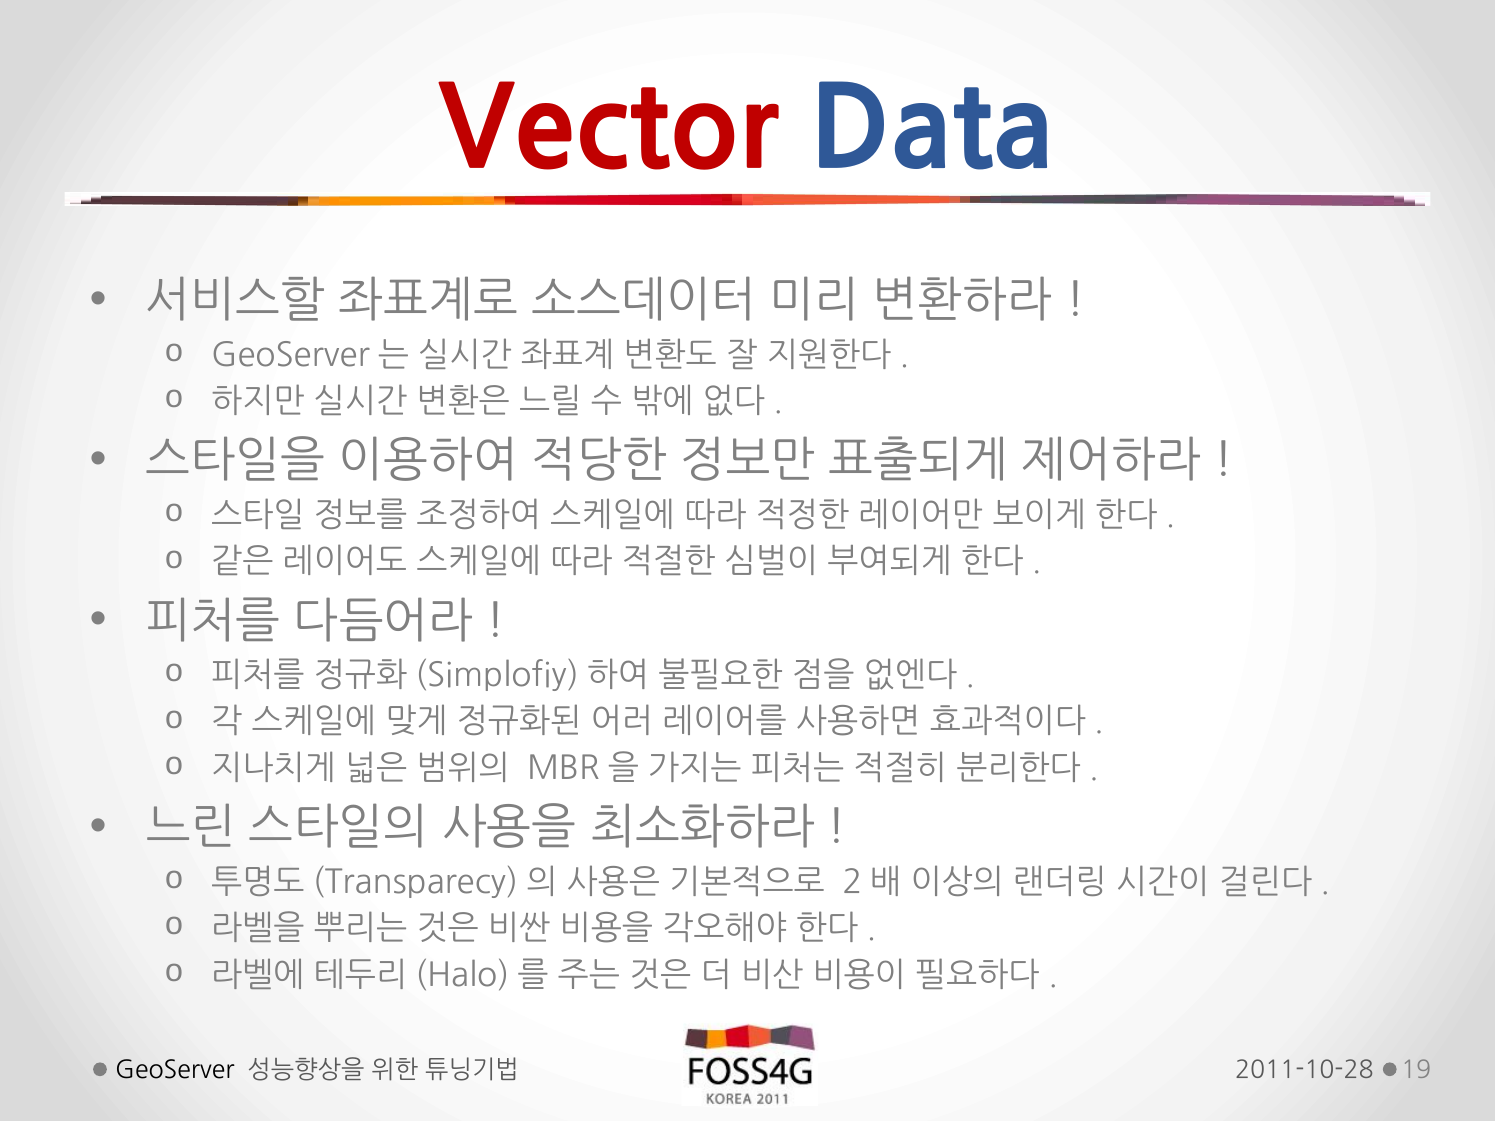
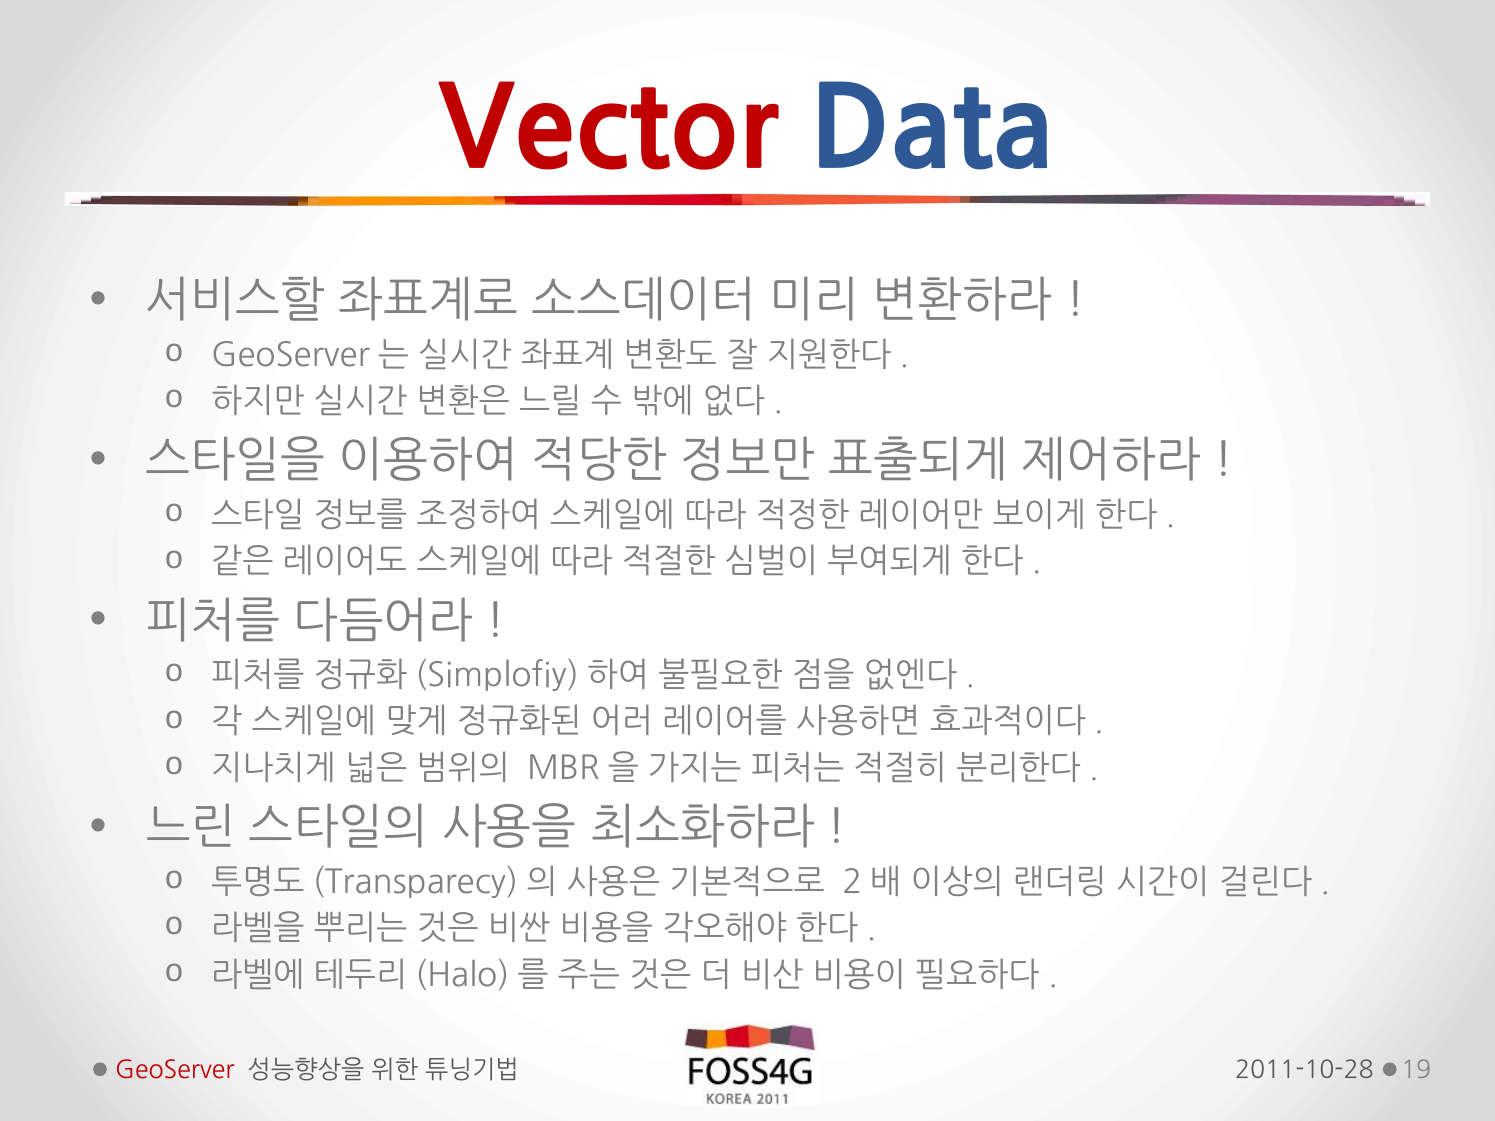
GeoServer colour: black -> red (175, 1071)
